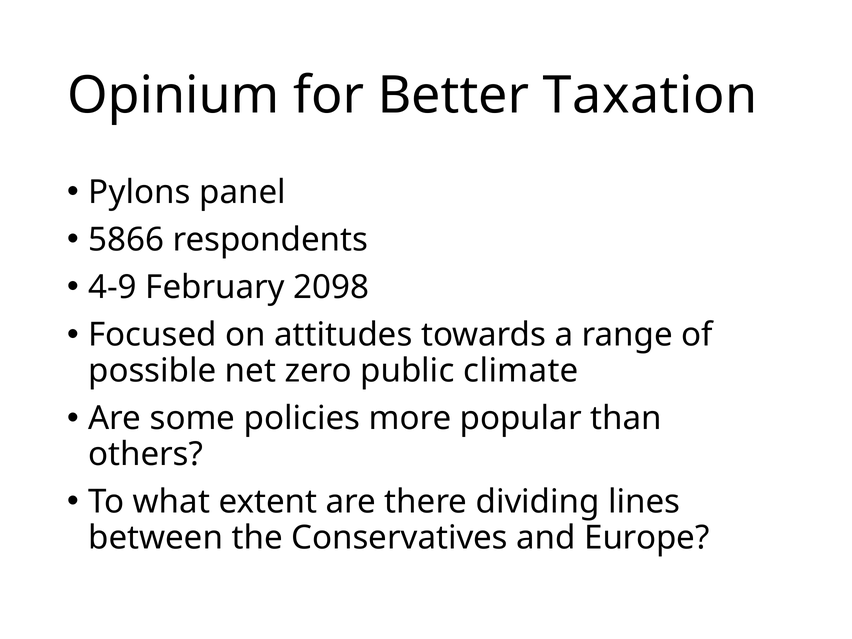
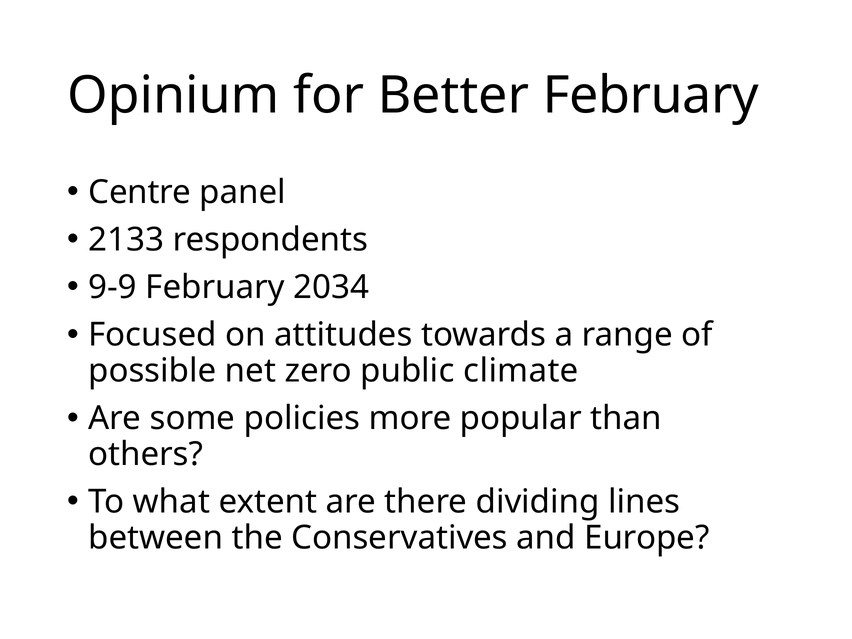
Better Taxation: Taxation -> February (651, 95)
Pylons: Pylons -> Centre (140, 192)
5866: 5866 -> 2133 (126, 240)
4-9: 4-9 -> 9-9 (113, 287)
2098: 2098 -> 2034 (331, 287)
